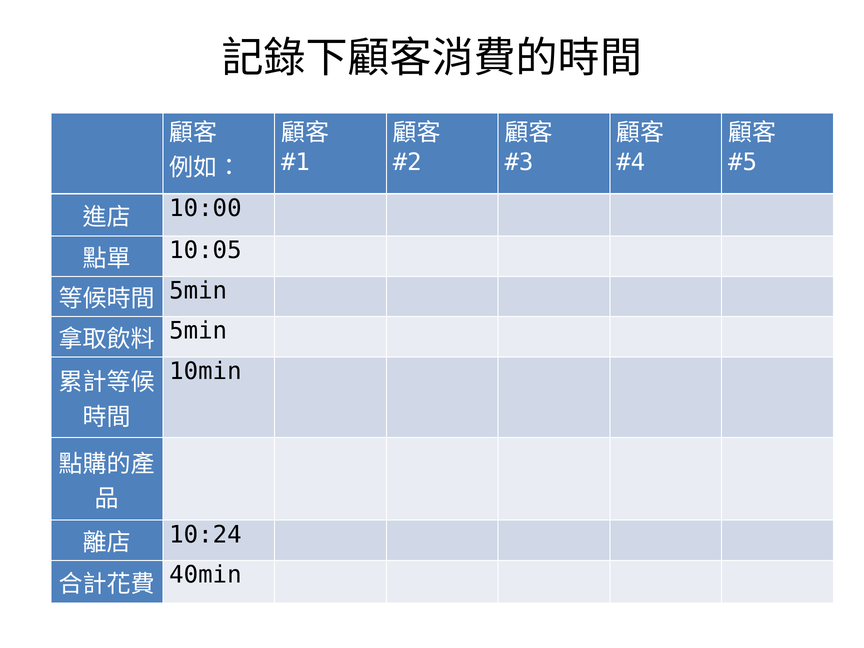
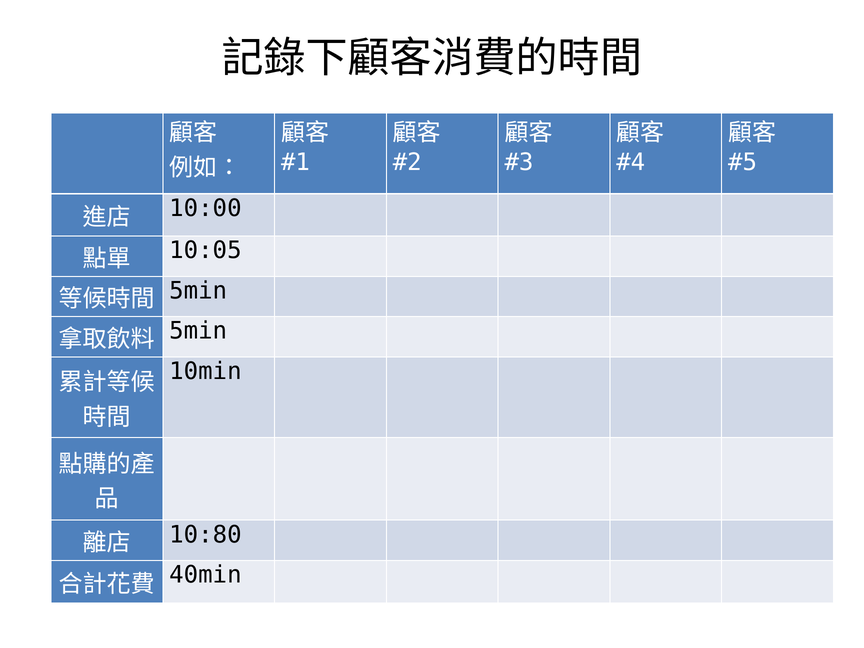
10:24: 10:24 -> 10:80 (205, 535)
